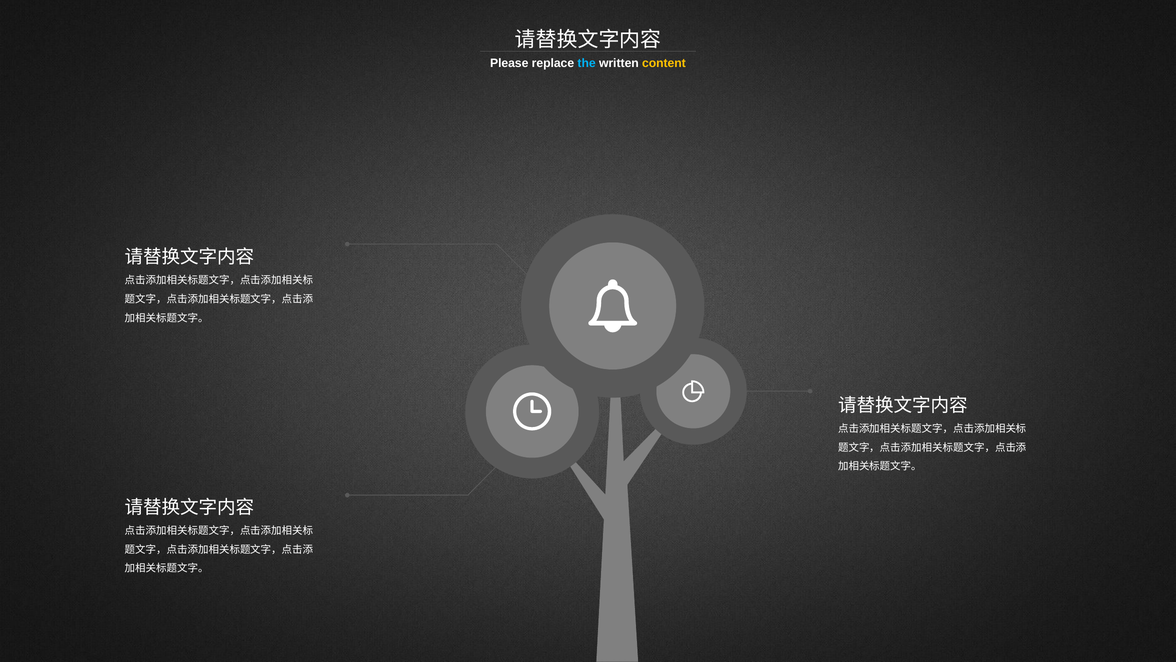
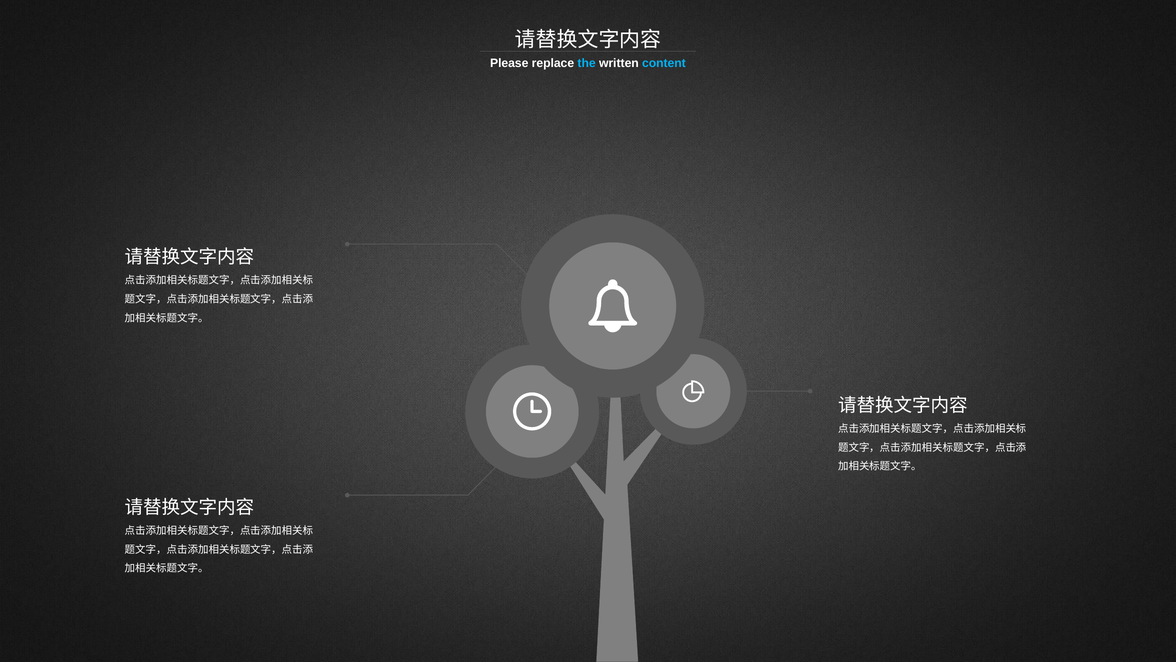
content colour: yellow -> light blue (664, 63)
